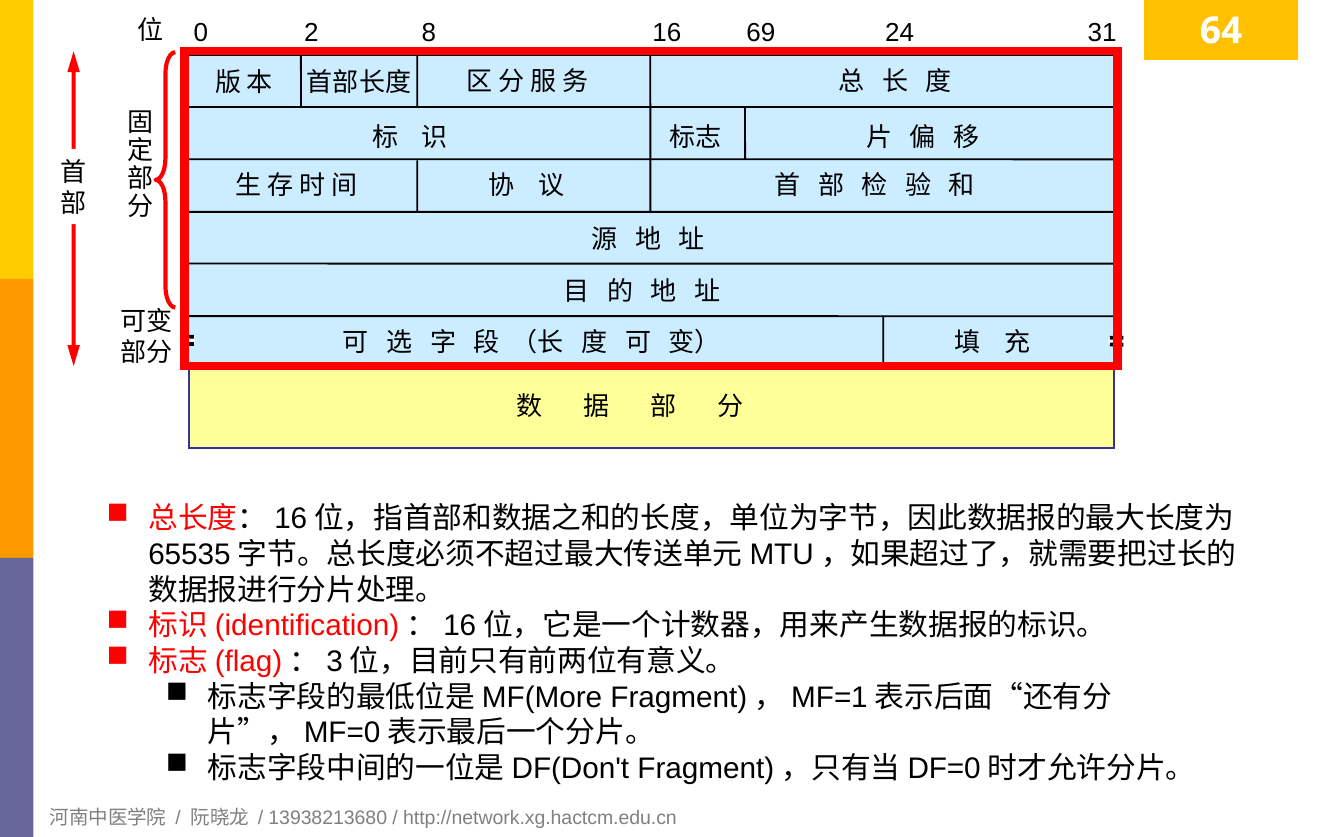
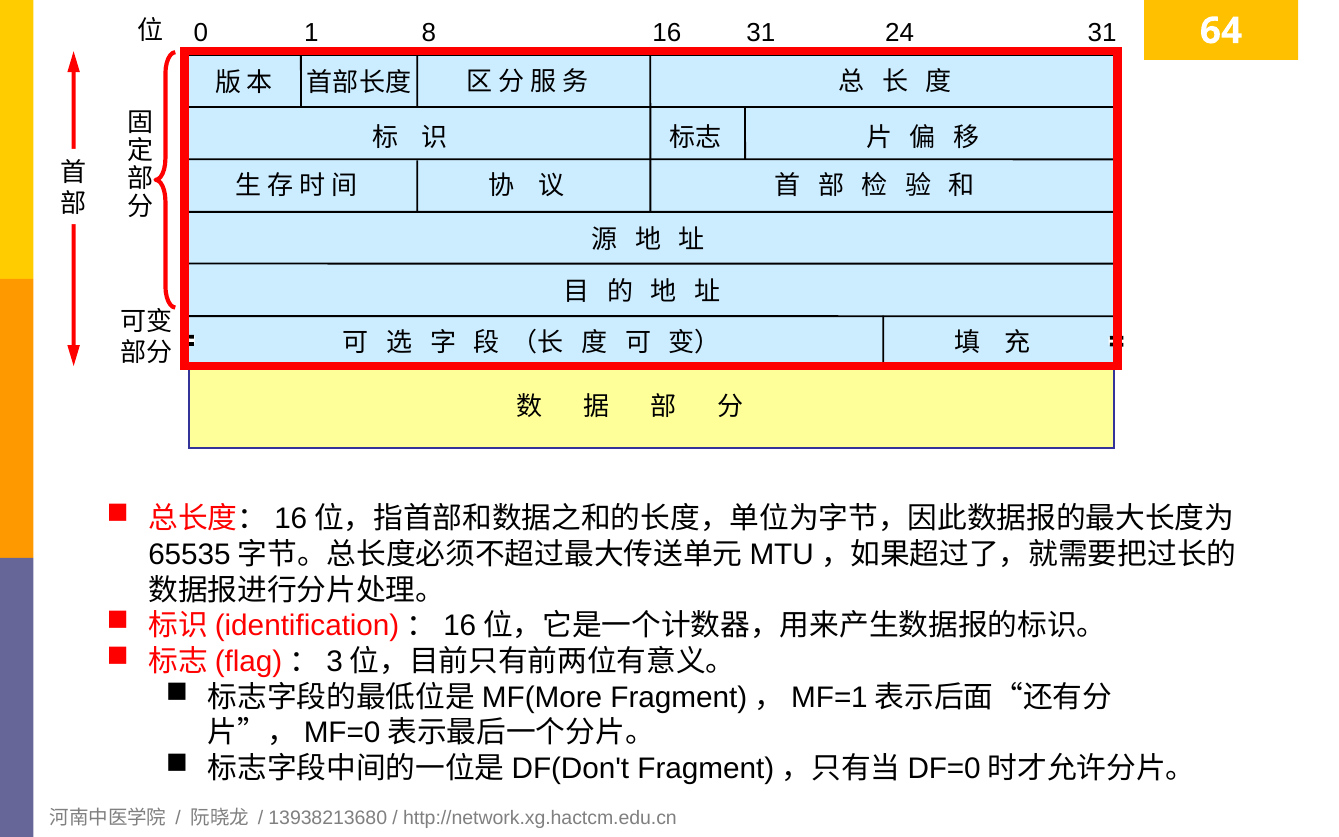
2: 2 -> 1 (311, 33)
16 69: 69 -> 31 (761, 33)
